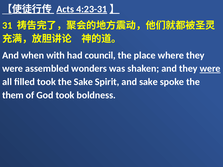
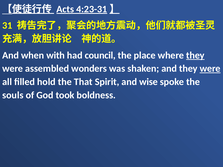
they underline: none -> present (195, 55)
filled took: took -> hold (46, 82)
the Sake: Sake -> That (83, 82)
and sake: sake -> wise (148, 82)
them: them -> souls (13, 95)
